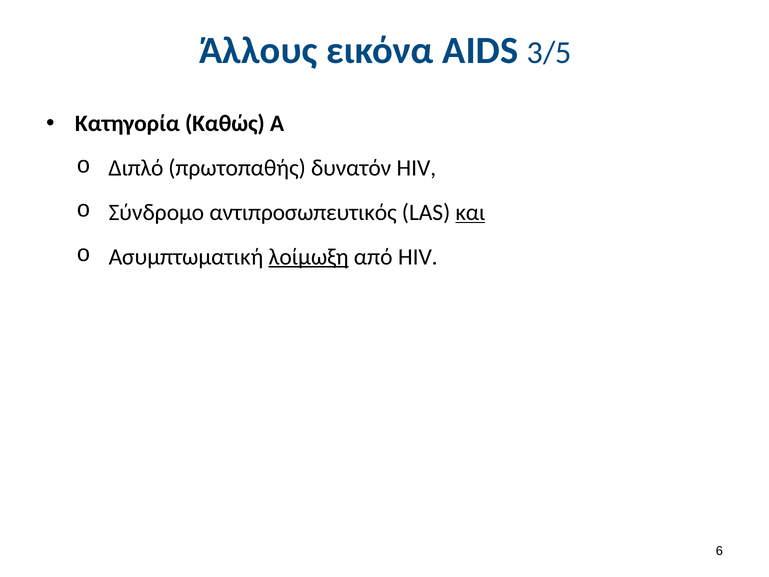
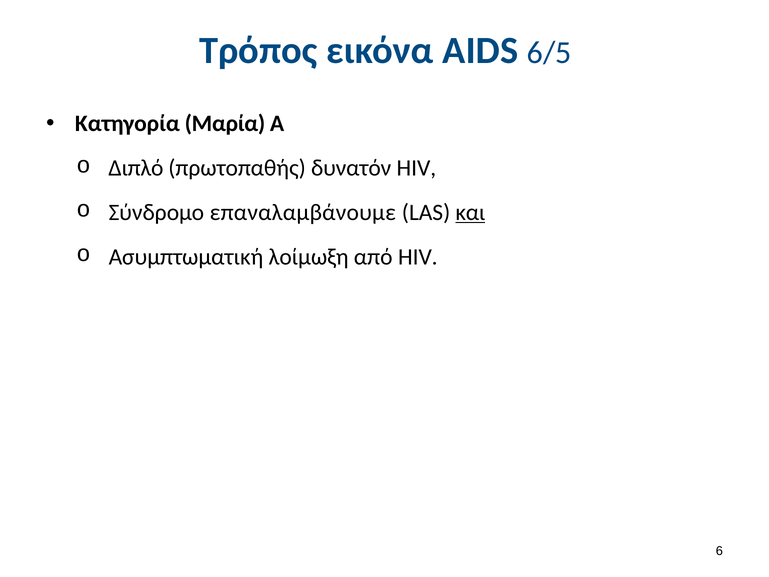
Άλλους: Άλλους -> Τρόπος (258, 51)
3/5: 3/5 -> 6/5 (549, 53)
Καθώς: Καθώς -> Μαρία (225, 124)
αντιπροσωπευτικός: αντιπροσωπευτικός -> επαναλαμβάνουμε (303, 212)
λοίμωξη underline: present -> none (309, 257)
